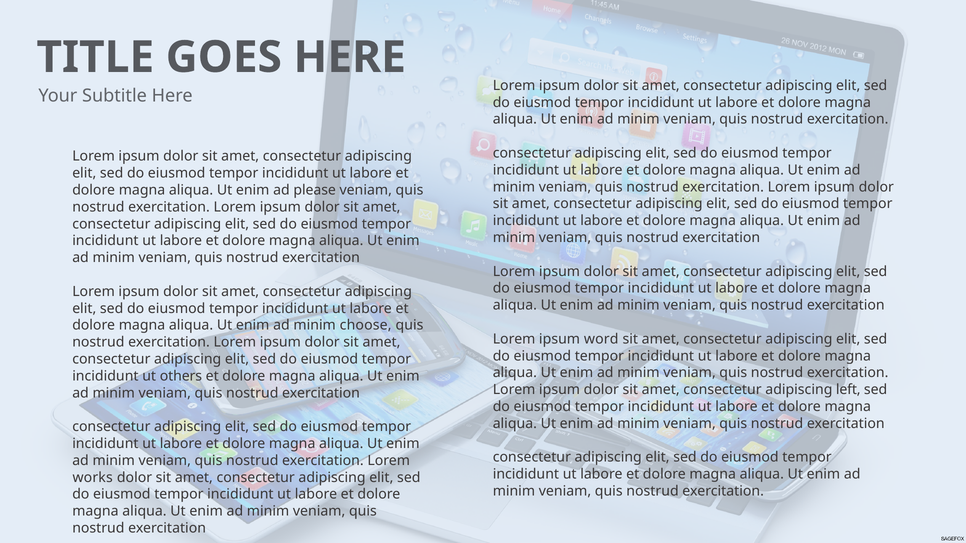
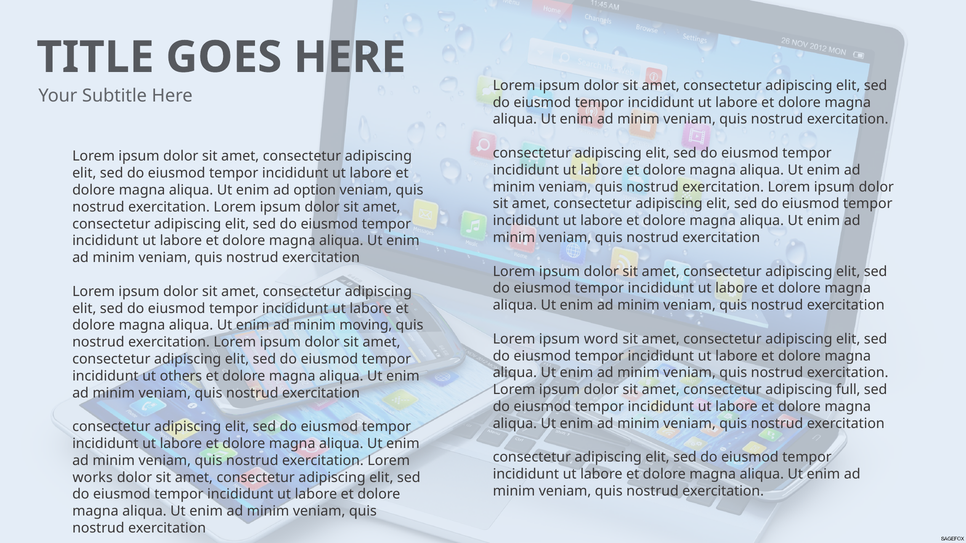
please: please -> option (315, 190)
choose: choose -> moving (366, 326)
left: left -> full (848, 390)
